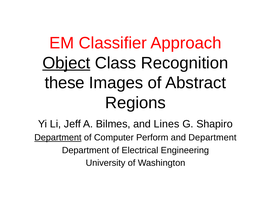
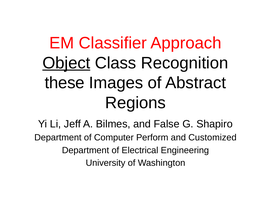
Lines: Lines -> False (167, 124)
Department underline: present -> none (58, 137)
and Department: Department -> Customized (212, 137)
